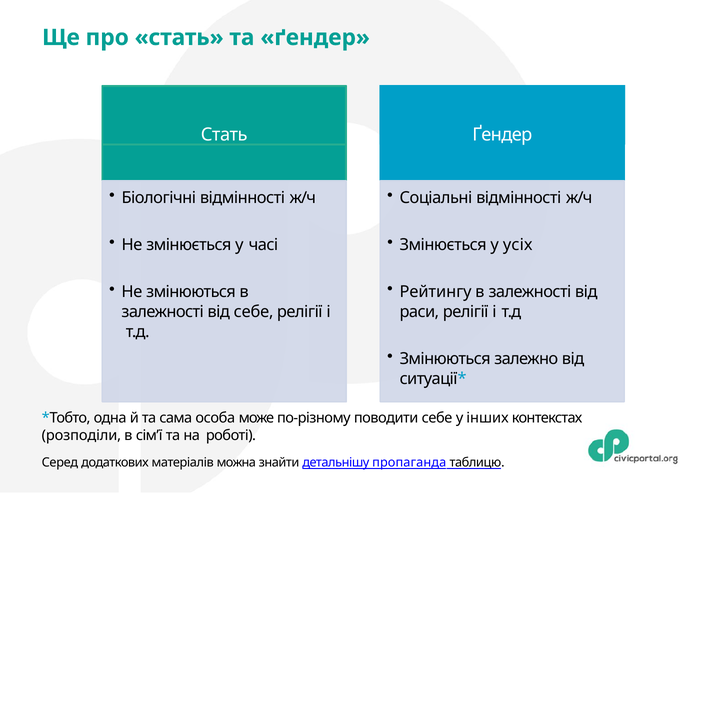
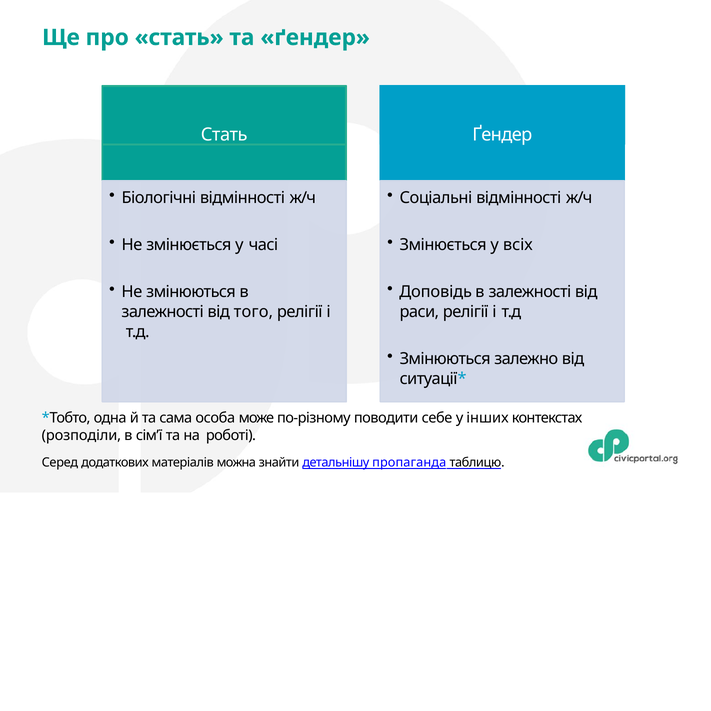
усіх: усіх -> всіх (518, 245)
Рейтингу: Рейтингу -> Доповідь (436, 292)
від себе: себе -> того (253, 312)
